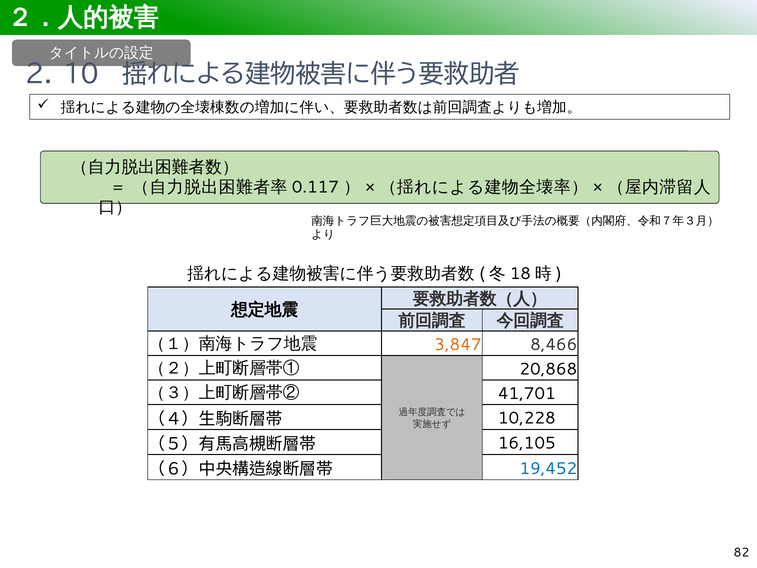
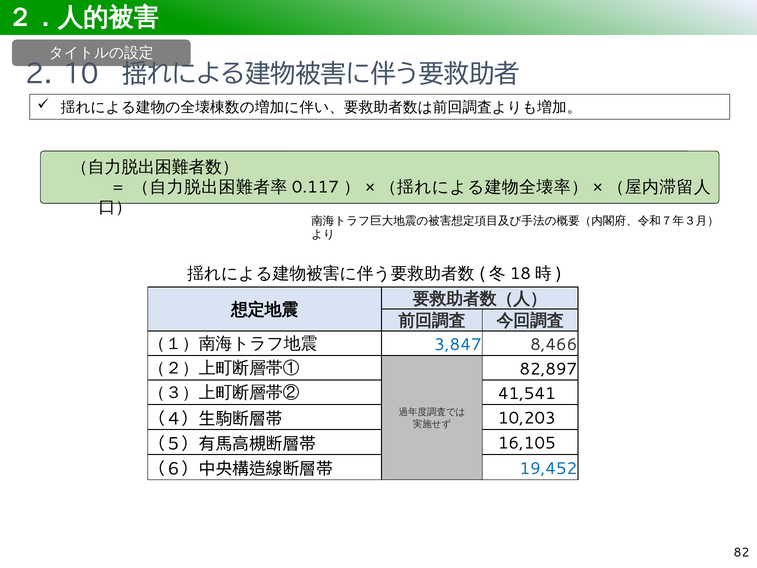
3,847 colour: orange -> blue (458, 344)
20,868: 20,868 -> 82,897 (548, 369)
41,701: 41,701 -> 41,541 (527, 393)
10,228: 10,228 -> 10,203 (527, 418)
